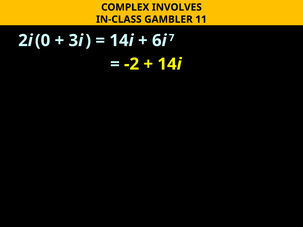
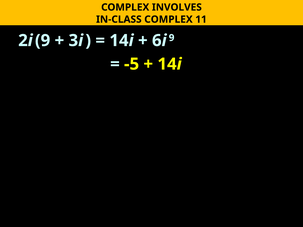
IN-CLASS GAMBLER: GAMBLER -> COMPLEX (168, 19)
2i 0: 0 -> 9 (43, 41)
6i 7: 7 -> 9 (172, 38)
-2: -2 -> -5 (132, 64)
